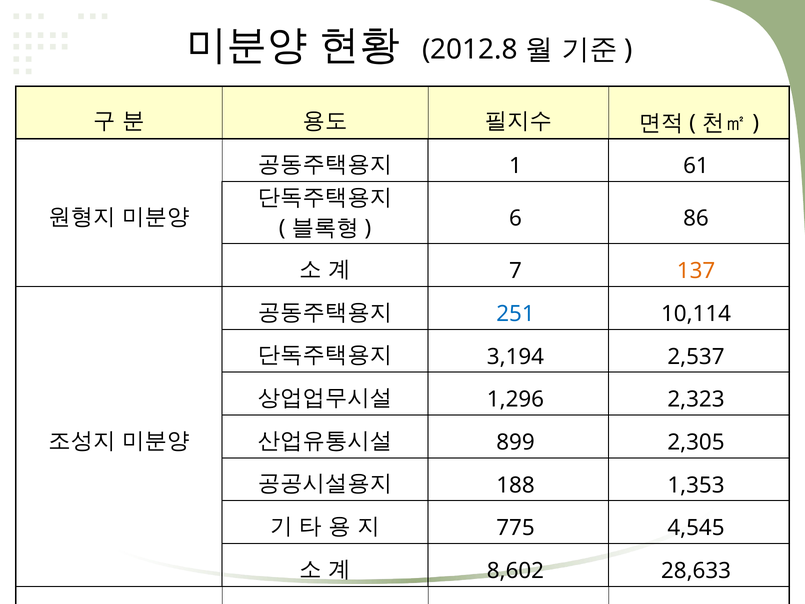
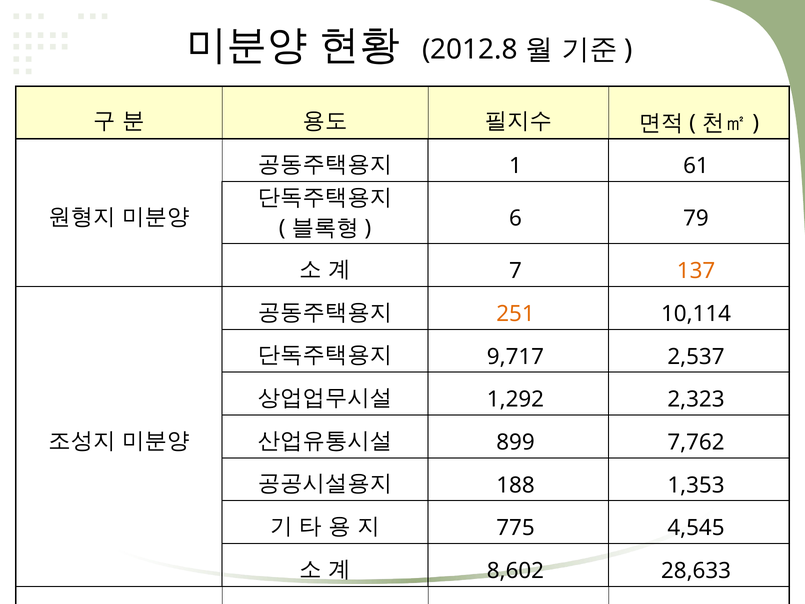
86: 86 -> 79 (696, 218)
251 colour: blue -> orange (515, 314)
3,194: 3,194 -> 9,717 (515, 357)
1,296: 1,296 -> 1,292 (515, 399)
2,305: 2,305 -> 7,762 (696, 442)
